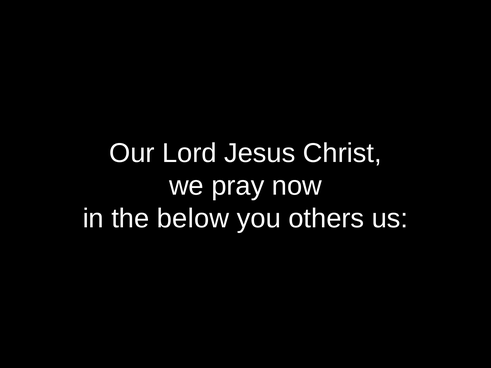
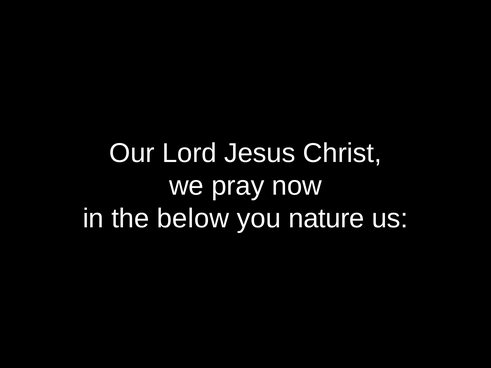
others: others -> nature (326, 219)
